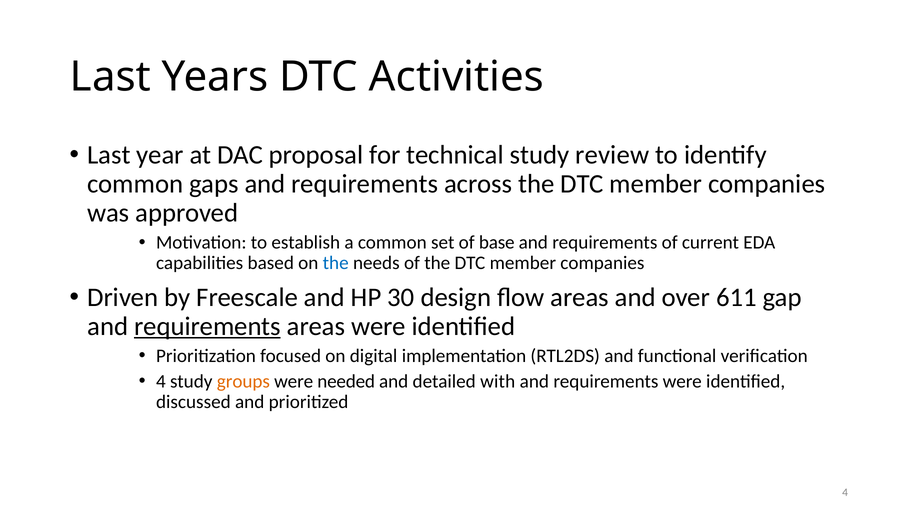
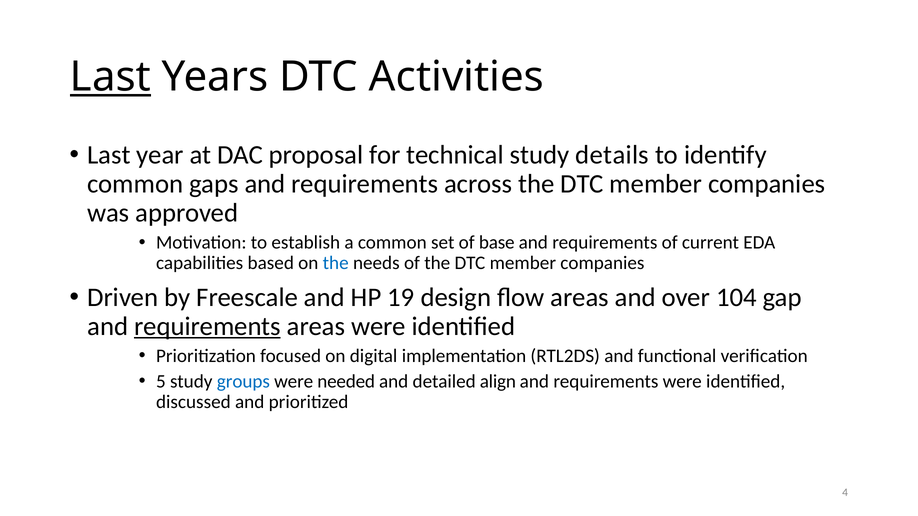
Last underline: none -> present (110, 77)
review: review -> details (612, 155)
30: 30 -> 19 (401, 298)
611: 611 -> 104 (736, 298)
4: 4 -> 5 (161, 382)
groups colour: orange -> blue (243, 382)
with: with -> align (498, 382)
